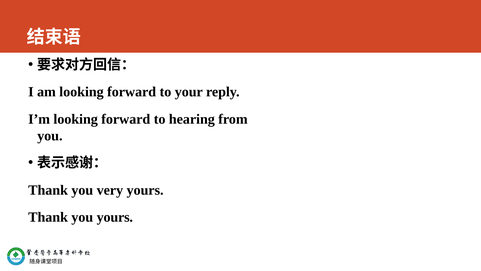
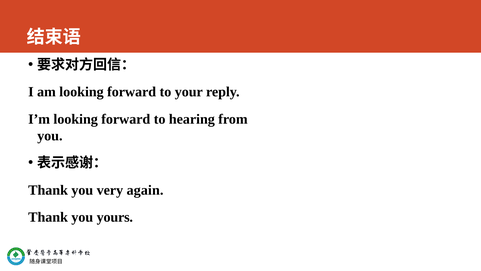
very yours: yours -> again (145, 190)
